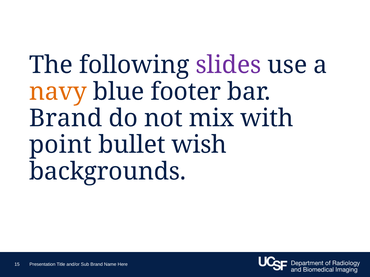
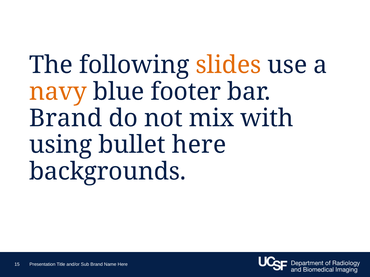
slides colour: purple -> orange (228, 65)
point: point -> using (61, 145)
bullet wish: wish -> here (199, 145)
